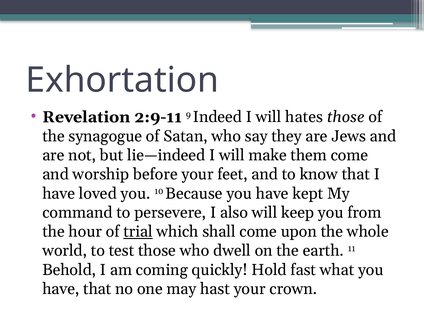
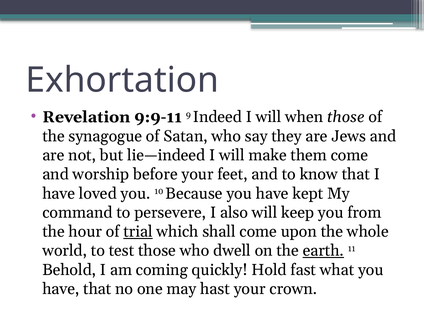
2:9-11: 2:9-11 -> 9:9-11 (158, 117)
hates: hates -> when (304, 117)
earth underline: none -> present (323, 251)
